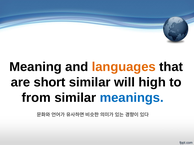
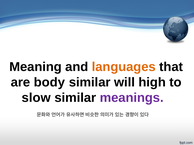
short: short -> body (49, 83)
from: from -> slow (36, 98)
meanings colour: blue -> purple (132, 98)
